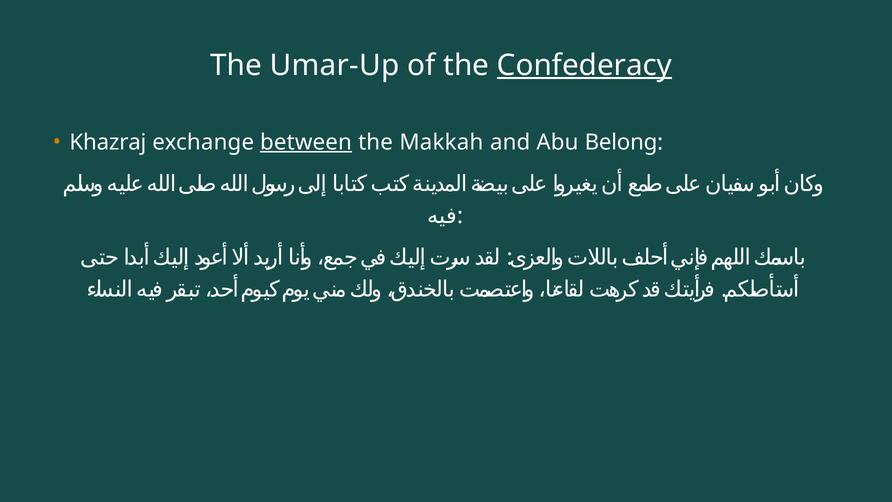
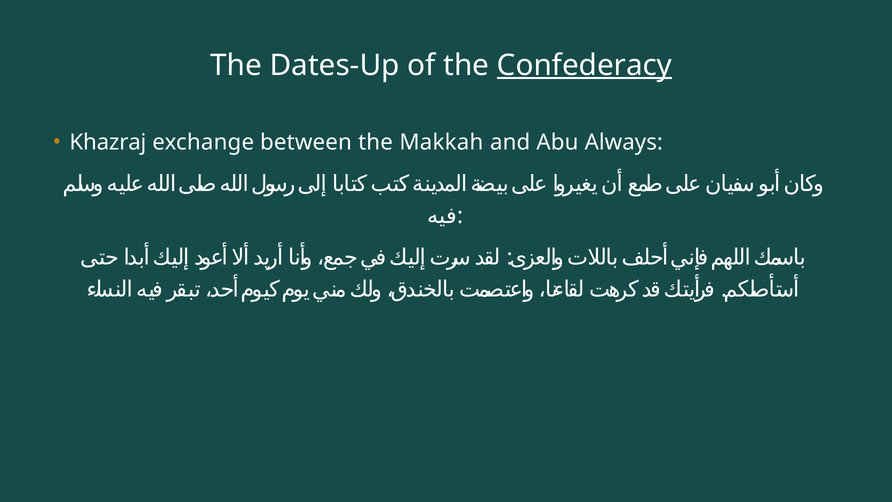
Umar-Up: Umar-Up -> Dates-Up (335, 65)
between underline: present -> none (306, 142)
Belong: Belong -> Always (624, 142)
